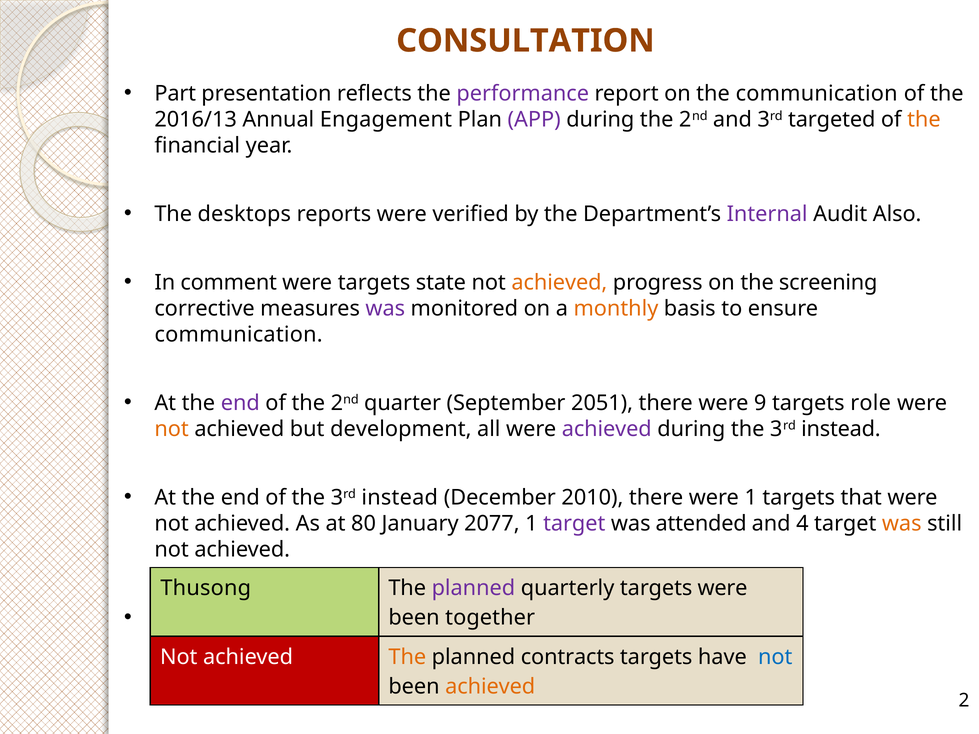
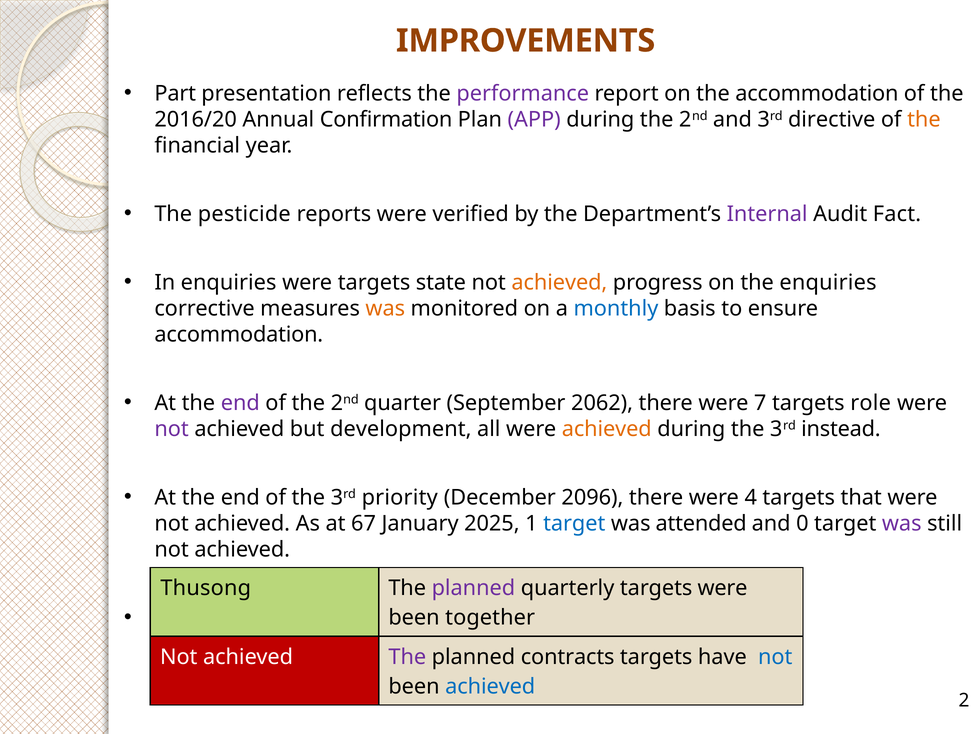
CONSULTATION: CONSULTATION -> IMPROVEMENTS (526, 41)
the communication: communication -> accommodation (817, 94)
2016/13: 2016/13 -> 2016/20 (196, 120)
Engagement: Engagement -> Confirmation (386, 120)
targeted: targeted -> directive (832, 120)
desktops: desktops -> pesticide (244, 214)
Also: Also -> Fact (897, 214)
In comment: comment -> enquiries (229, 283)
the screening: screening -> enquiries (828, 283)
was colour: purple -> orange (385, 309)
monthly colour: orange -> blue (616, 309)
communication: communication -> accommodation (239, 335)
2051: 2051 -> 2062 (602, 403)
9: 9 -> 7 (760, 403)
not colour: orange -> purple (172, 429)
achieved colour: purple -> orange (607, 429)
of the 3rd instead: instead -> priority (400, 498)
2010: 2010 -> 2096 (592, 498)
were 1: 1 -> 4 (751, 498)
80: 80 -> 67 (364, 524)
2077: 2077 -> 2025 (492, 524)
target colour: purple -> blue (574, 524)
4: 4 -> 0 (802, 524)
was colour: orange -> purple (902, 524)
The colour: orange -> purple (407, 657)
achieved colour: orange -> blue (490, 687)
